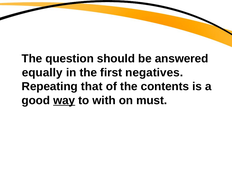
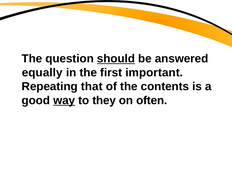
should underline: none -> present (116, 59)
negatives: negatives -> important (154, 73)
with: with -> they (104, 100)
must: must -> often (152, 100)
